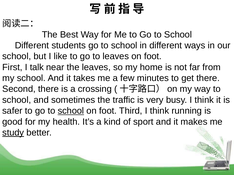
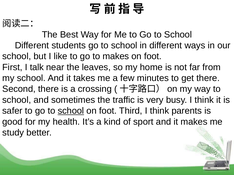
to leaves: leaves -> makes (116, 56)
running: running -> parents (187, 111)
study underline: present -> none (13, 133)
